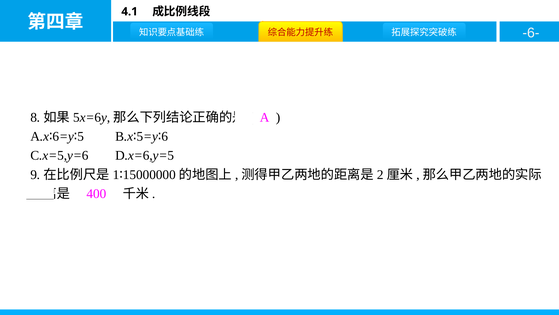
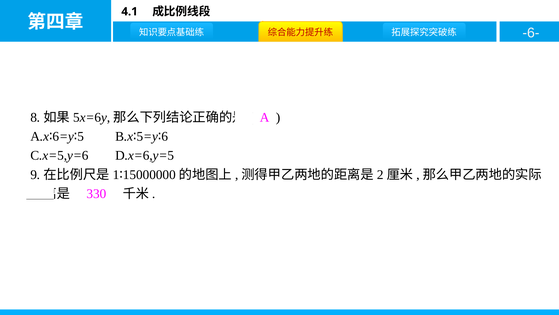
400: 400 -> 330 (96, 193)
